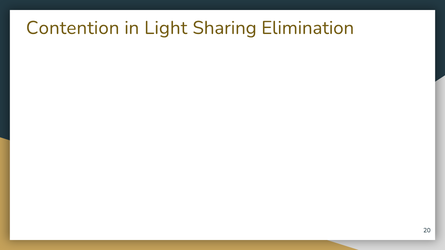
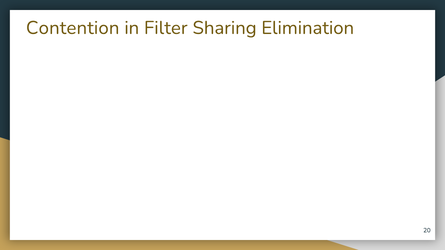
Light: Light -> Filter (166, 28)
